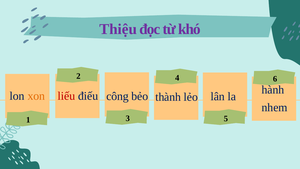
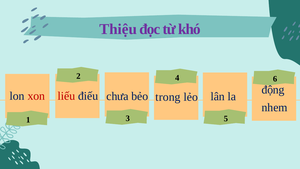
hành: hành -> động (273, 90)
xon colour: orange -> red (36, 96)
công: công -> chưa (118, 96)
thành: thành -> trong (168, 97)
